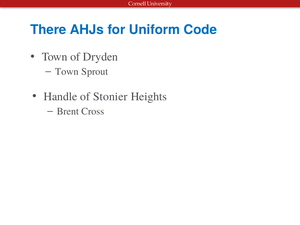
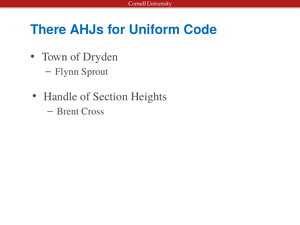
Town: Town -> Flynn (67, 72)
Stonier: Stonier -> Section (110, 96)
